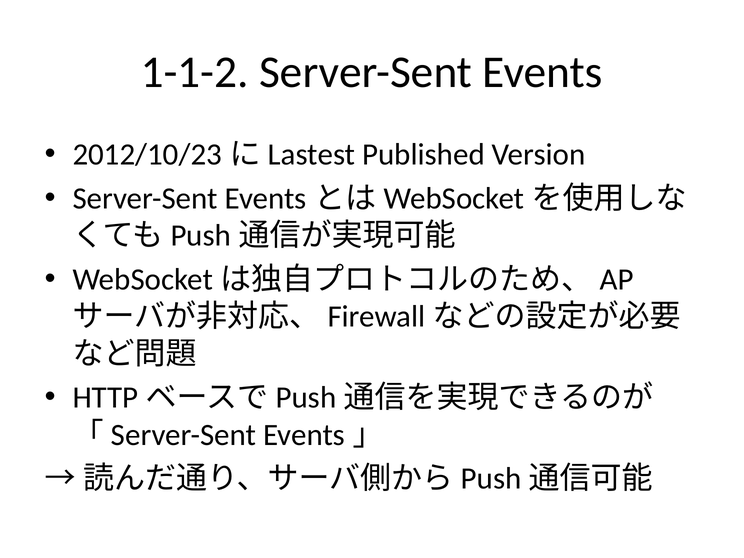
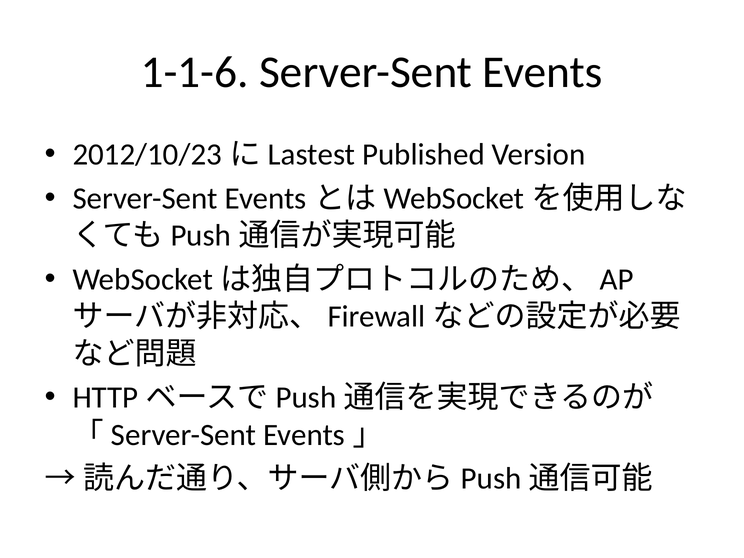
1-1-2: 1-1-2 -> 1-1-6 (195, 72)
